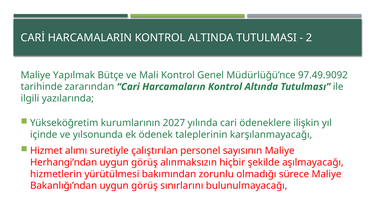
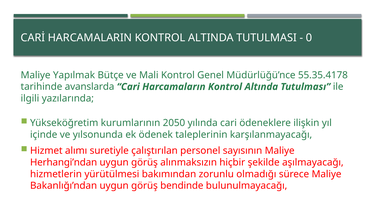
2: 2 -> 0 (309, 38)
97.49.9092: 97.49.9092 -> 55.35.4178 (323, 75)
zararından: zararından -> avanslarda (90, 87)
2027: 2027 -> 2050 (174, 123)
sınırlarını: sınırlarını -> bendinde (182, 186)
